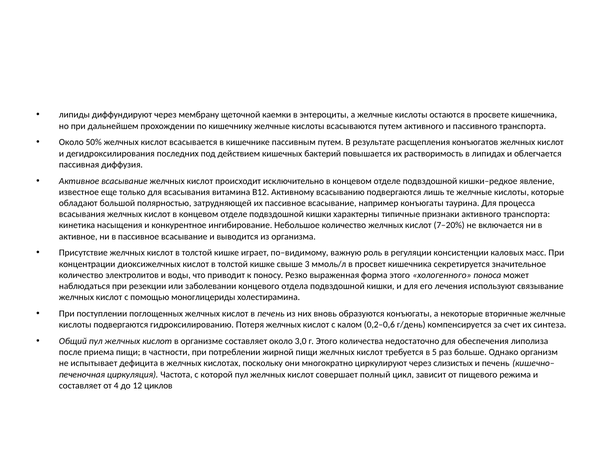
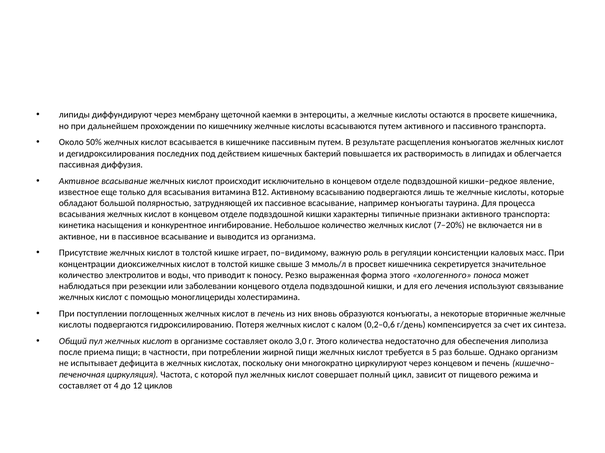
через слизистых: слизистых -> концевом (453, 364)
